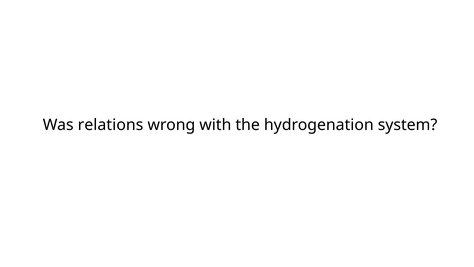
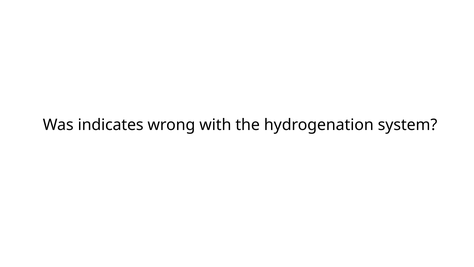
relations: relations -> indicates (111, 125)
